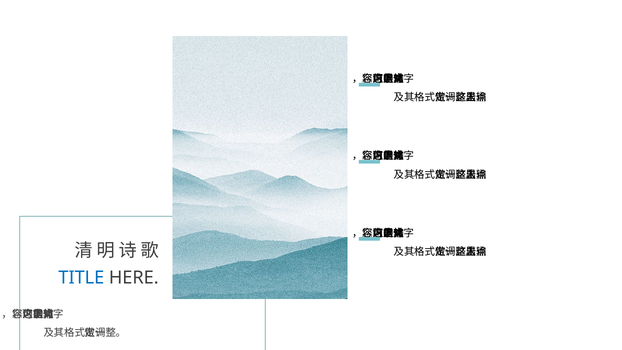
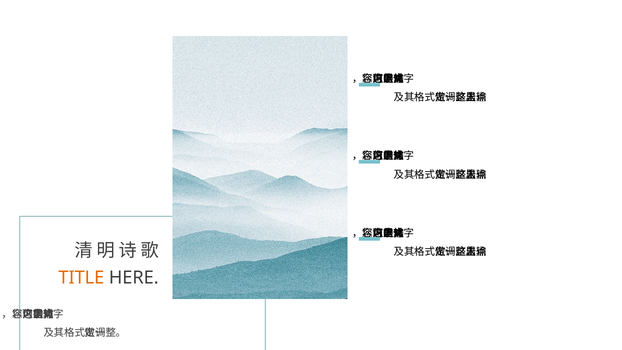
TITLE colour: blue -> orange (81, 277)
